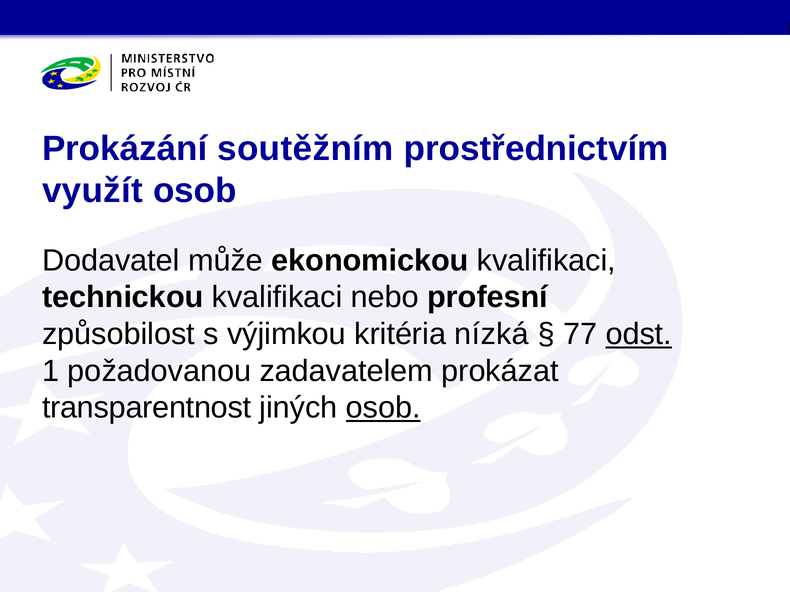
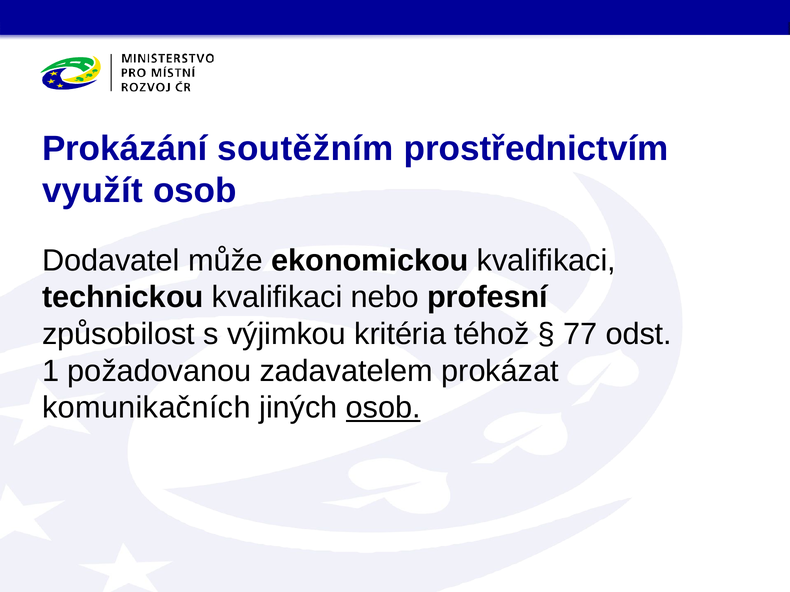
nízká: nízká -> téhož (492, 334)
odst underline: present -> none (639, 334)
transparentnost: transparentnost -> komunikačních (146, 408)
